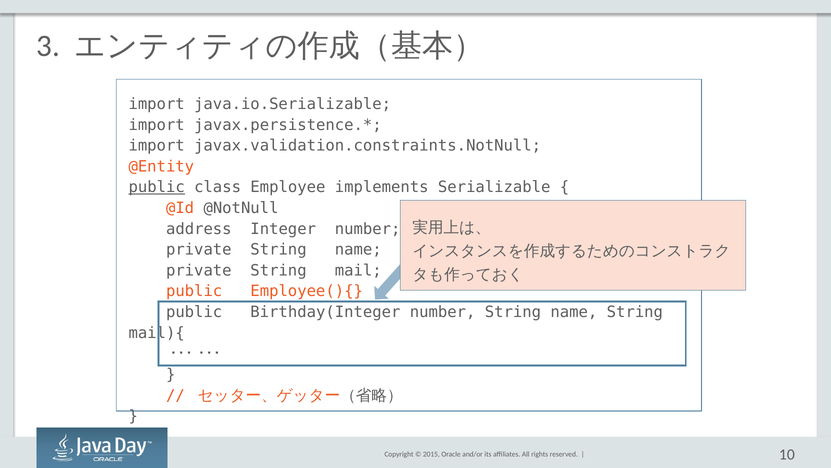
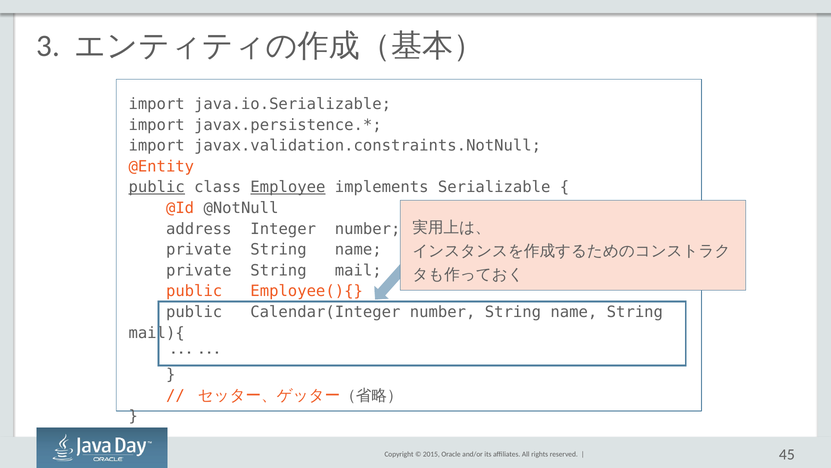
Employee underline: none -> present (288, 187)
Birthday(Integer: Birthday(Integer -> Calendar(Integer (325, 312)
10: 10 -> 45 (787, 454)
